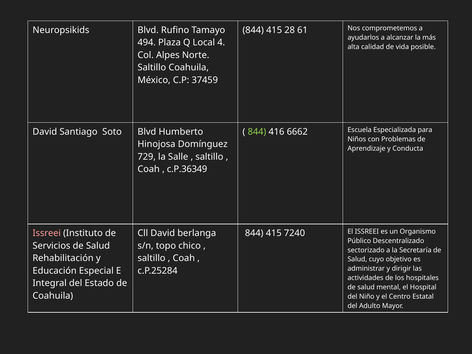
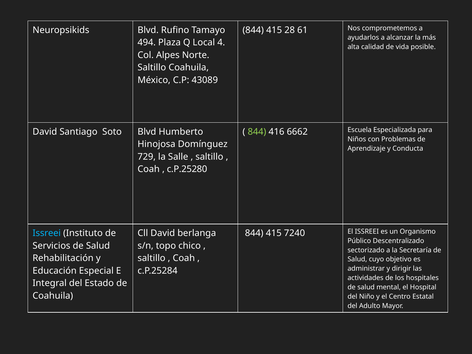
37459: 37459 -> 43089 (205, 80)
c.P.36349: c.P.36349 -> c.P.25280 (187, 169)
Issreei colour: pink -> light blue (47, 233)
